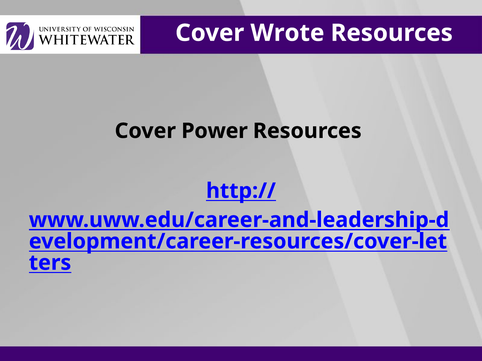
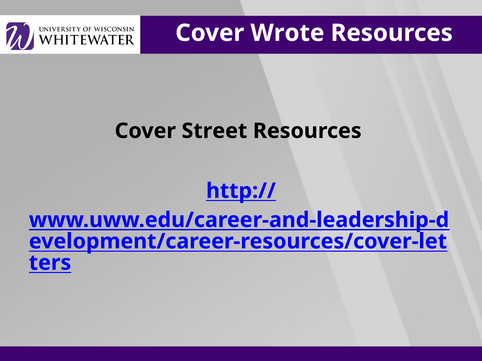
Power: Power -> Street (214, 131)
